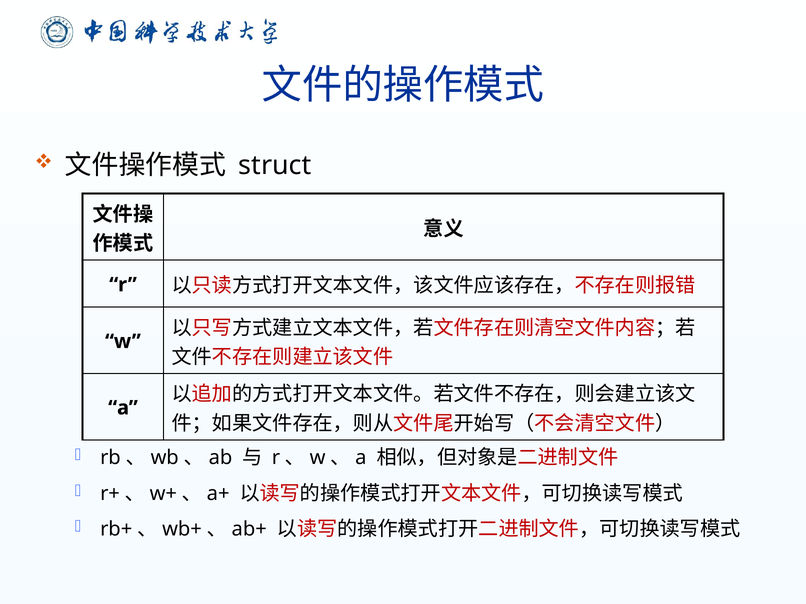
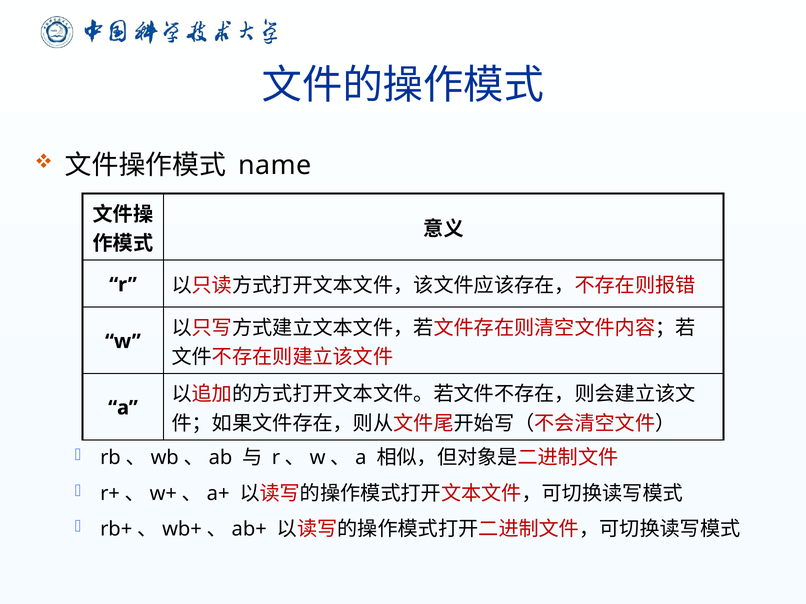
struct: struct -> name (275, 166)
